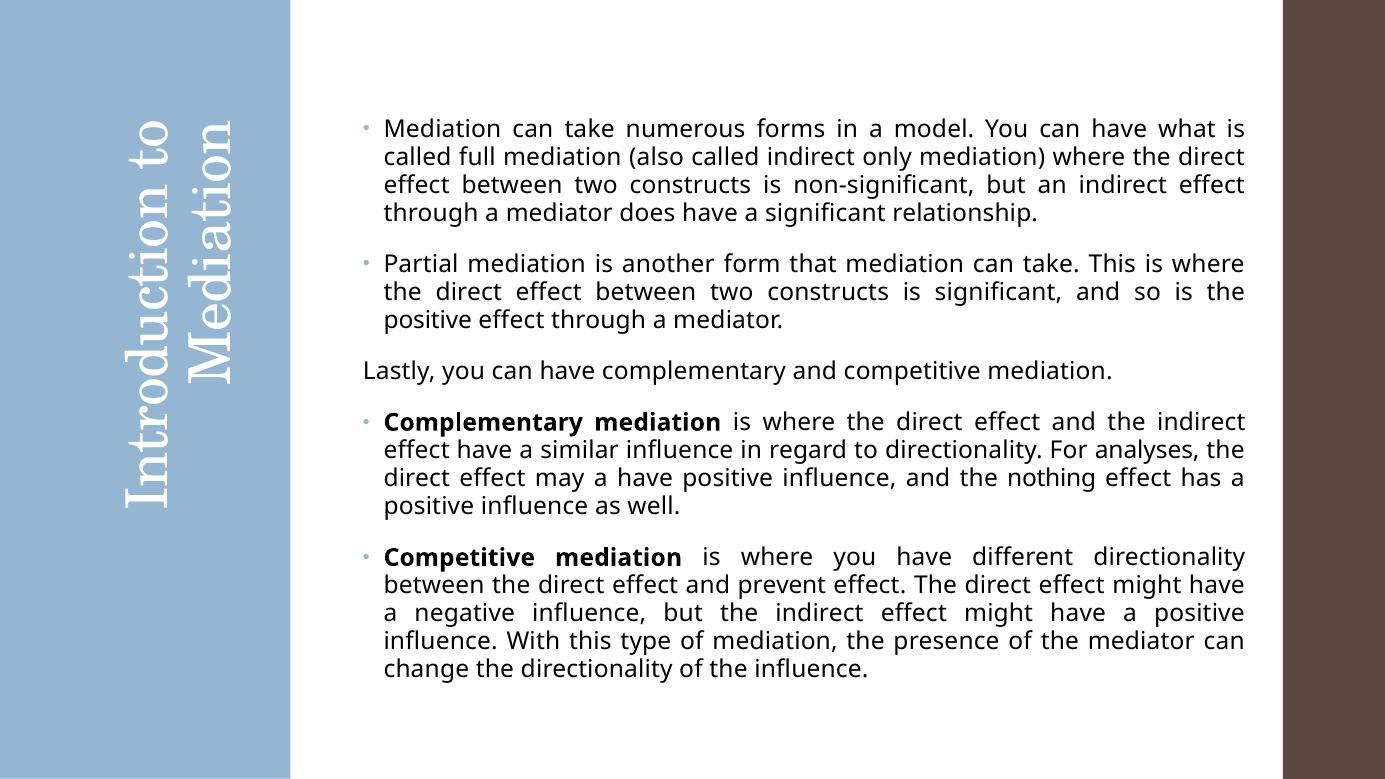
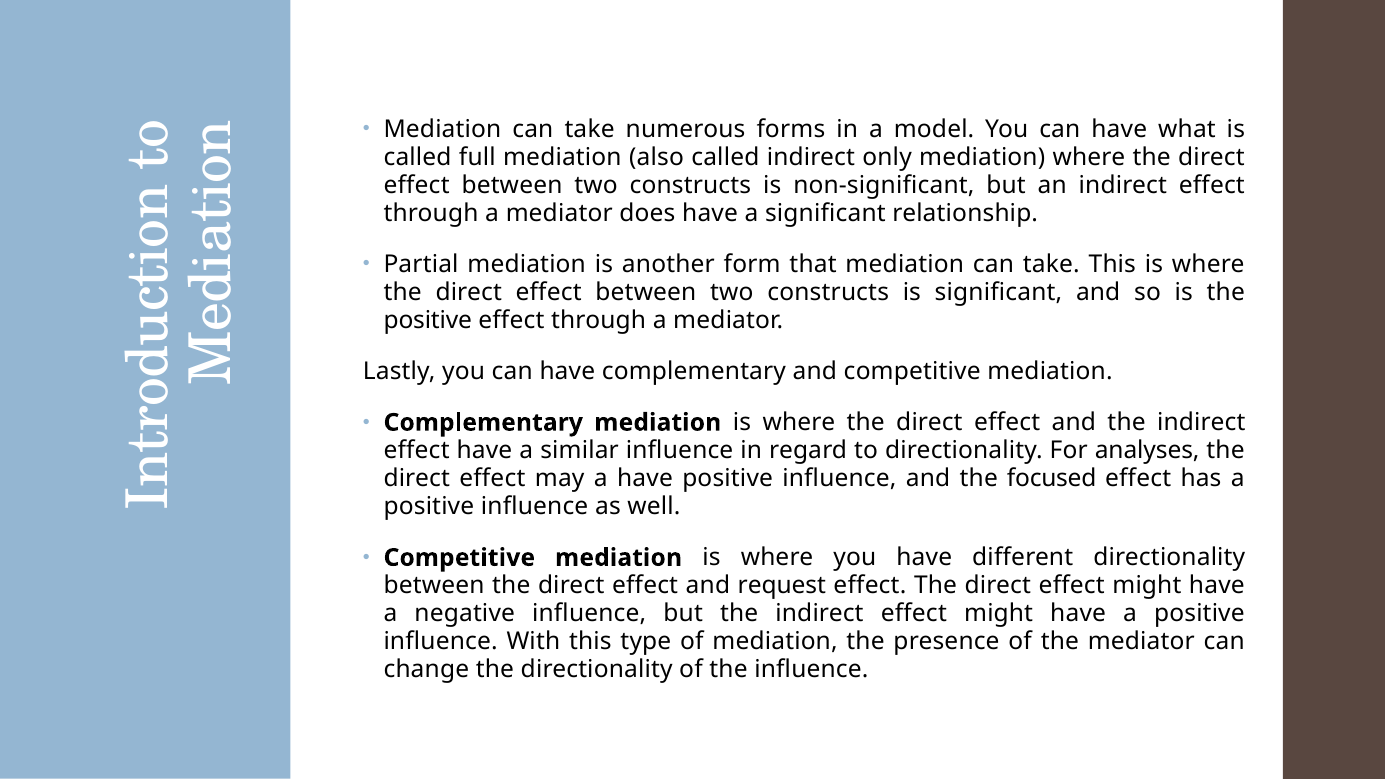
nothing: nothing -> focused (1052, 479)
prevent: prevent -> request (782, 586)
